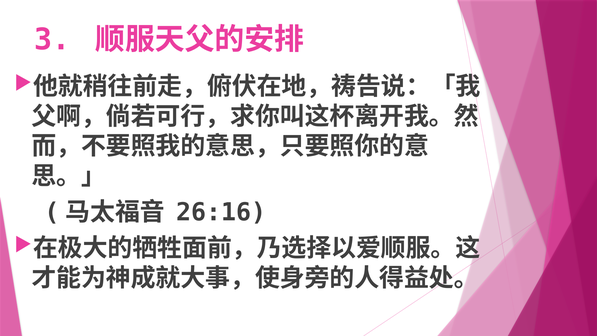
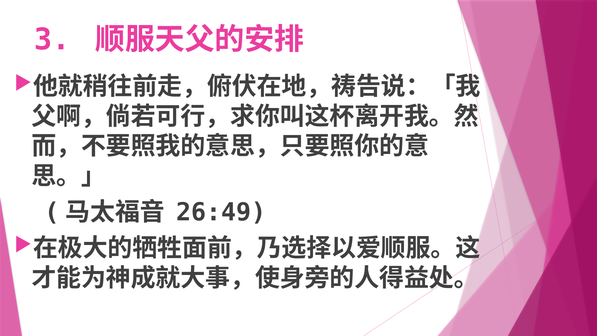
26:16: 26:16 -> 26:49 (221, 212)
